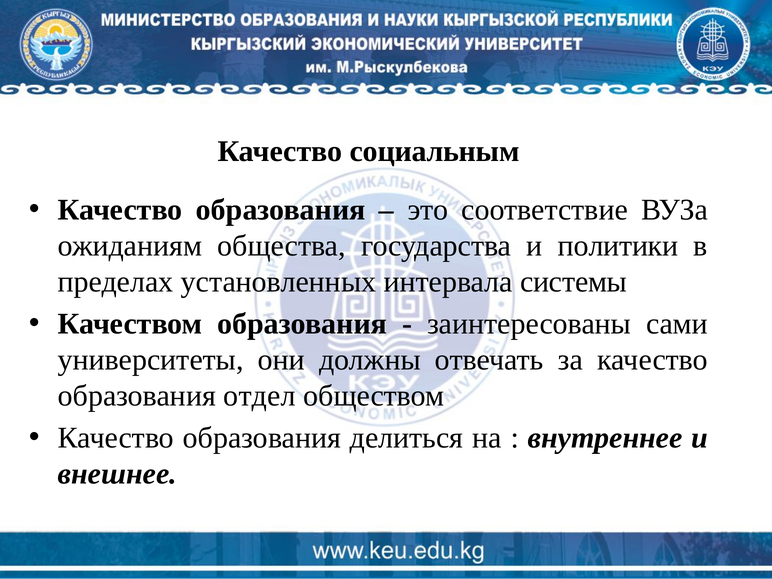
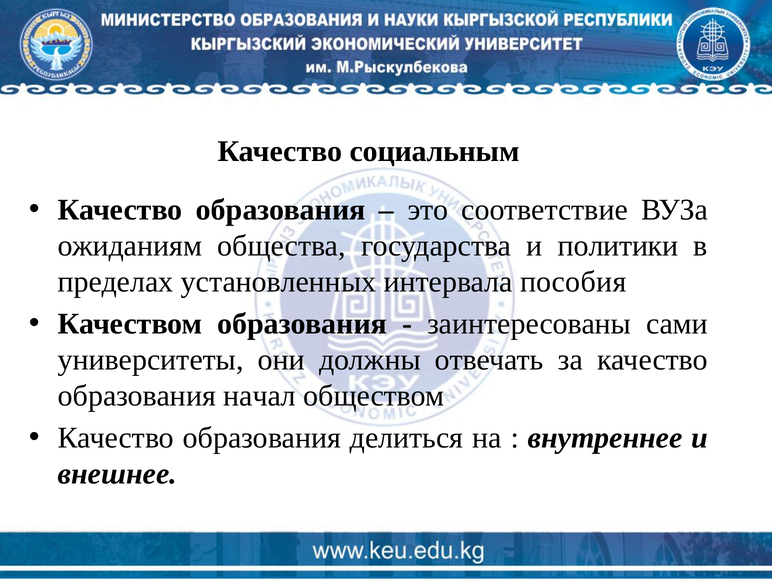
системы: системы -> пособия (573, 282)
отдел: отдел -> начал (260, 396)
